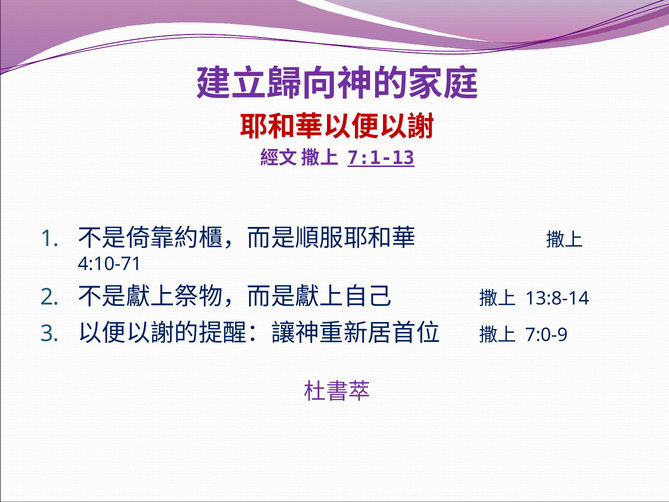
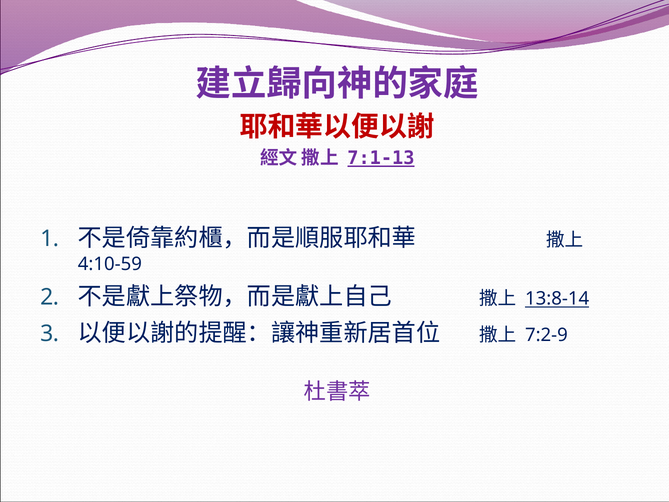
4:10-71: 4:10-71 -> 4:10-59 (110, 264)
13:8-14 underline: none -> present (557, 299)
7:0-9: 7:0-9 -> 7:2-9 (546, 335)
